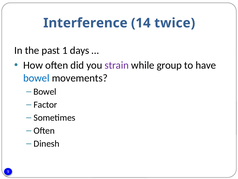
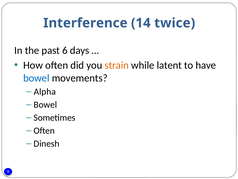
1: 1 -> 6 (65, 50)
strain colour: purple -> orange (117, 65)
group: group -> latent (169, 65)
Bowel: Bowel -> Alpha (45, 91)
Factor: Factor -> Bowel (45, 104)
